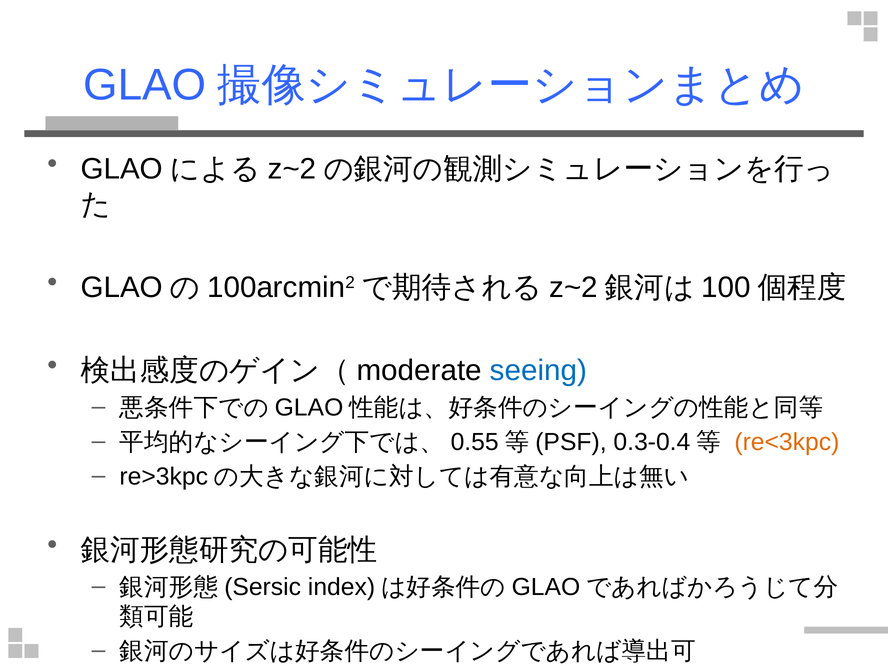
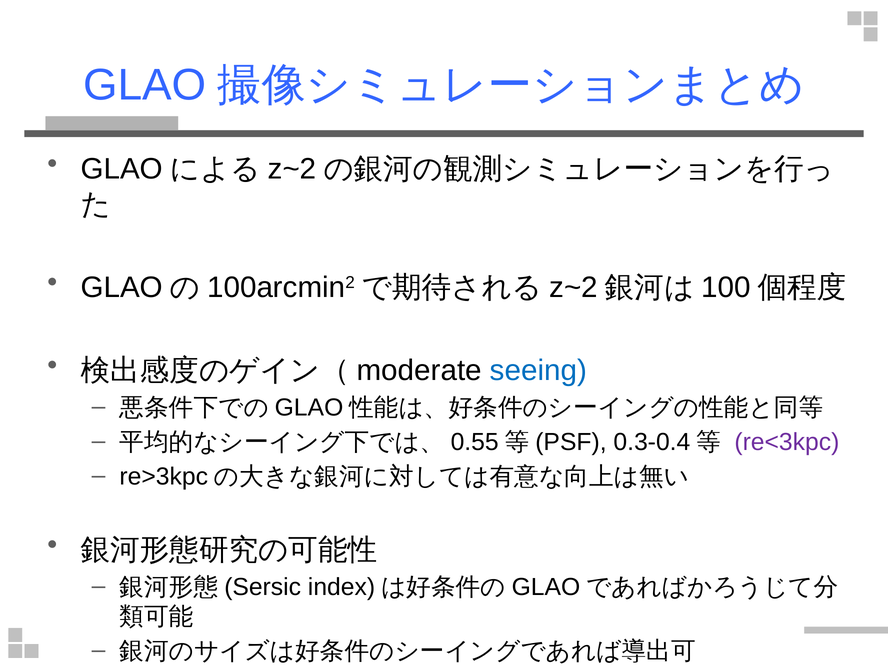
re<3kpc colour: orange -> purple (787, 442)
